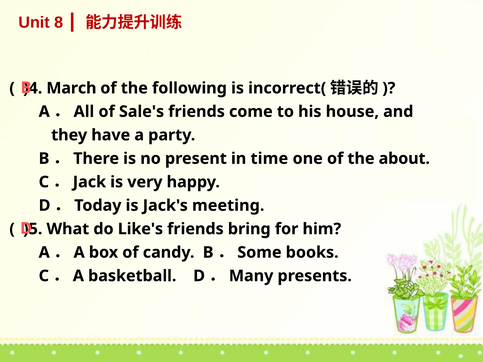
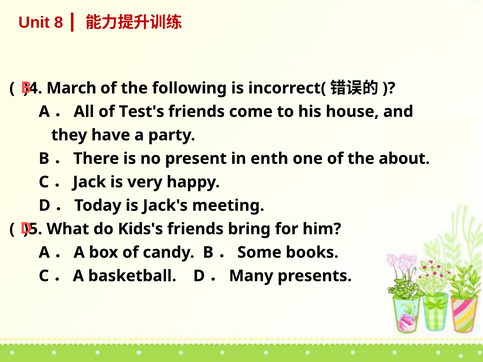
Sale's: Sale's -> Test's (142, 112)
time: time -> enth (269, 159)
Like's: Like's -> Kids's (140, 229)
